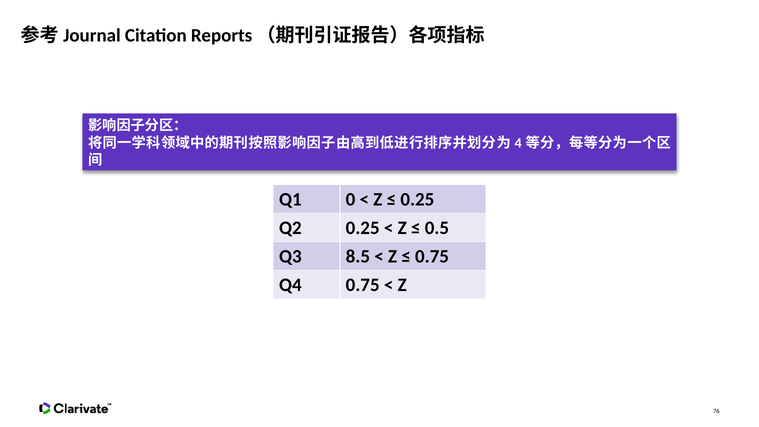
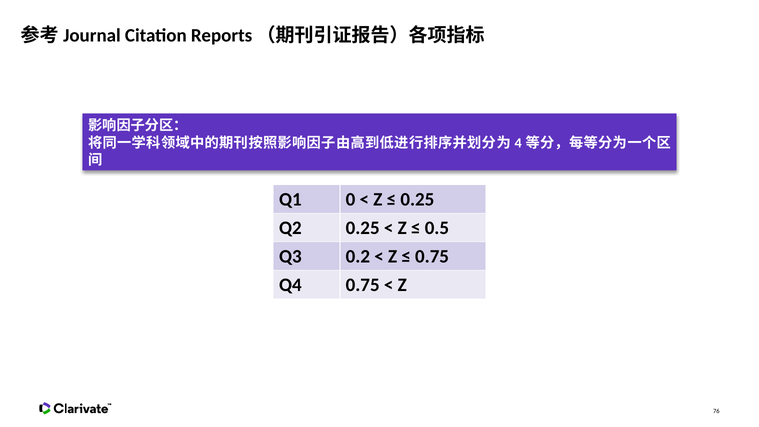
8.5: 8.5 -> 0.2 (358, 256)
